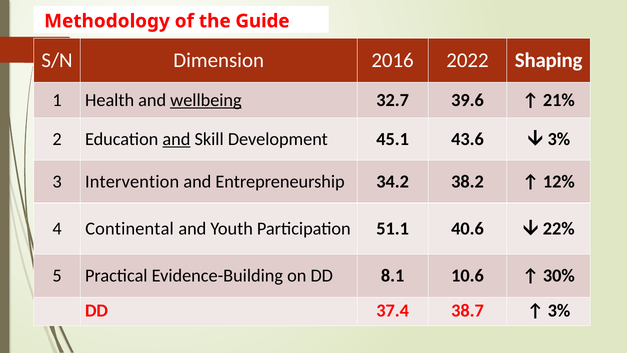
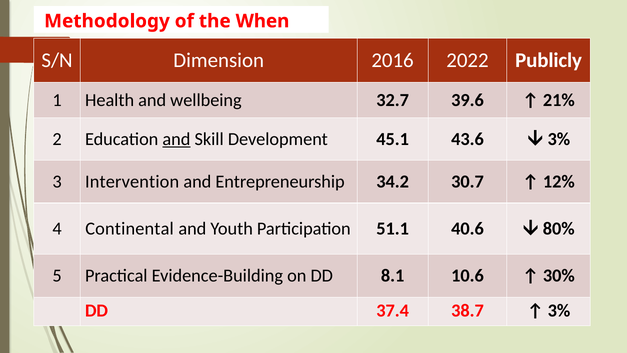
Guide: Guide -> When (262, 21)
Shaping: Shaping -> Publicly (549, 60)
wellbeing underline: present -> none (206, 100)
38.2: 38.2 -> 30.7 (468, 182)
22%: 22% -> 80% (559, 229)
